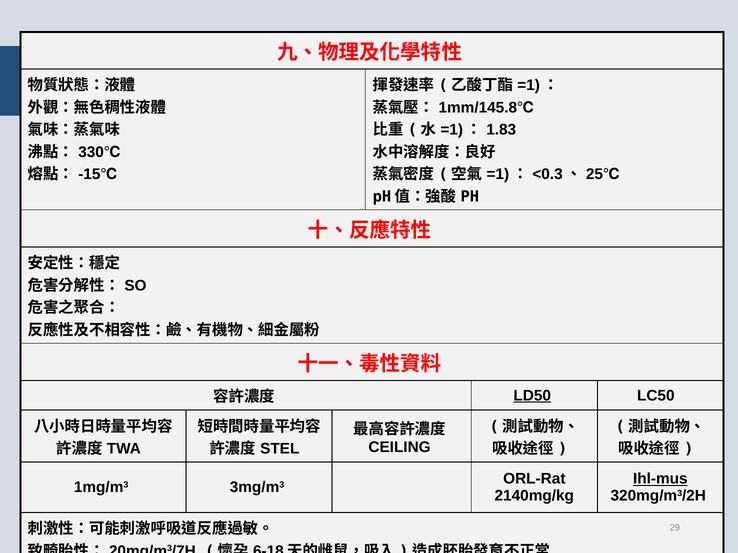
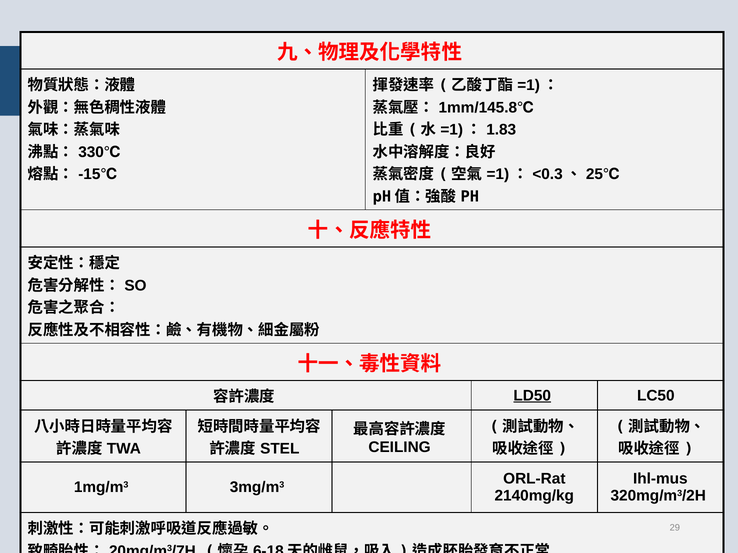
Ihl-mus underline: present -> none (660, 479)
